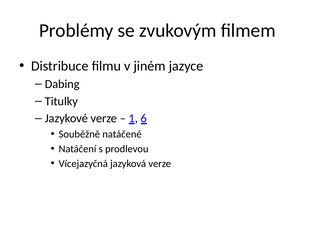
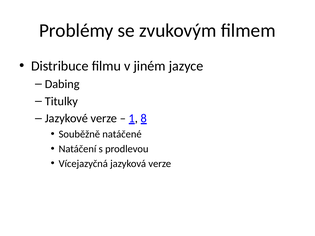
6: 6 -> 8 (144, 118)
